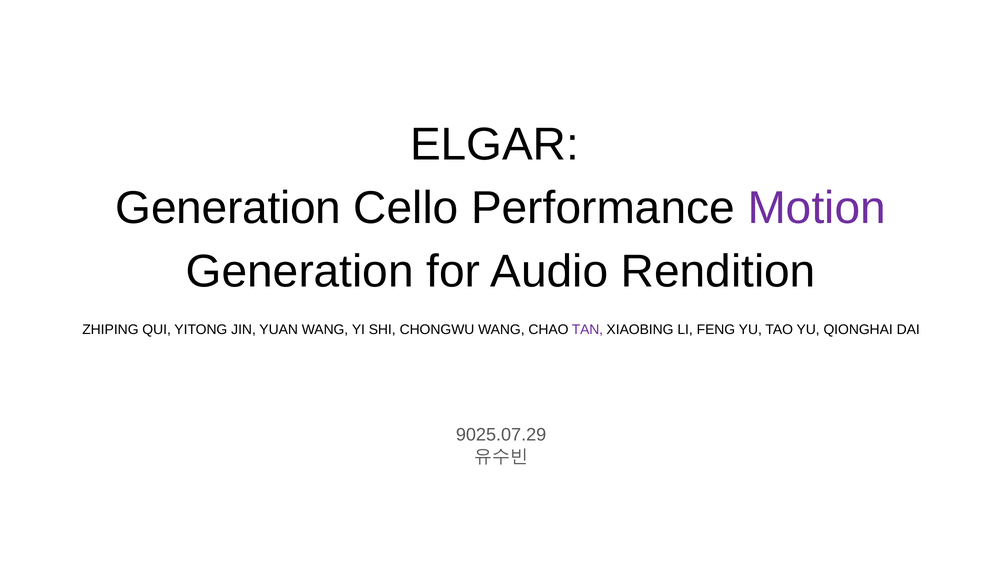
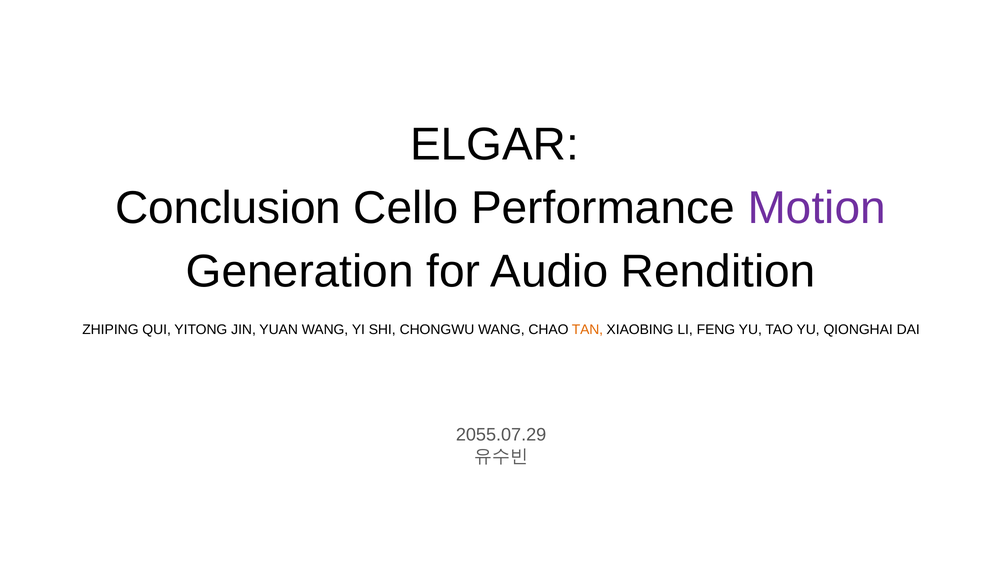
Generation: Generation -> Conclusion (228, 208)
TAN colour: purple -> orange (587, 330)
9025.07.29: 9025.07.29 -> 2055.07.29 (501, 435)
